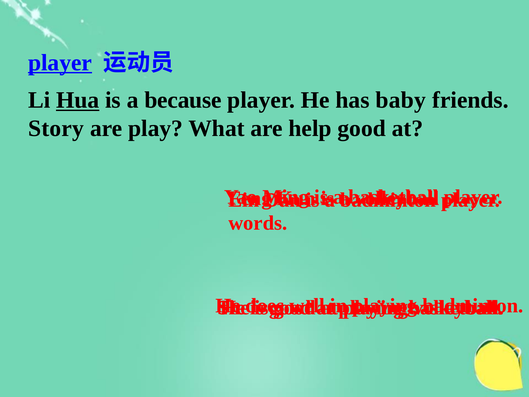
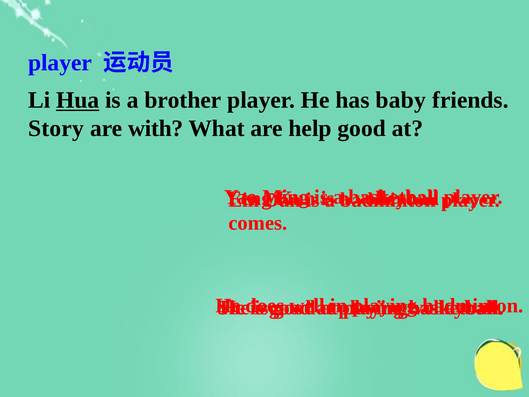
player underline: present -> none (60, 63)
because: because -> brother (183, 100)
play: play -> with (156, 128)
words: words -> comes (258, 223)
